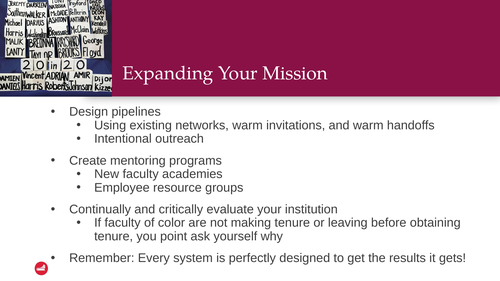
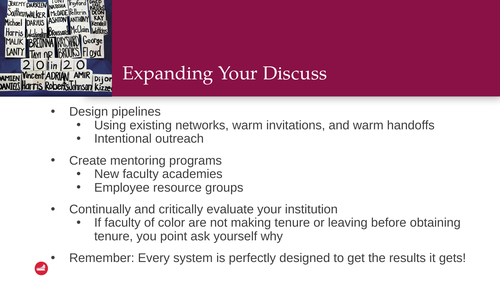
Mission: Mission -> Discuss (295, 74)
